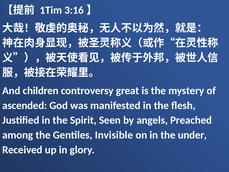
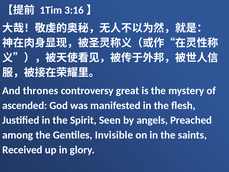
children: children -> thrones (41, 90)
under: under -> saints (192, 135)
